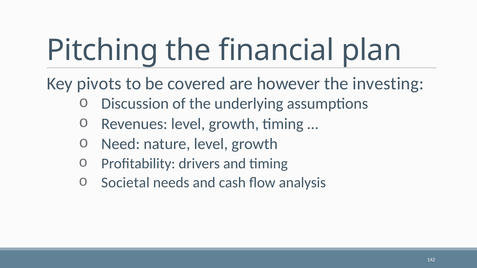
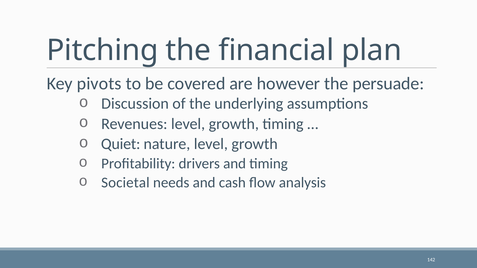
investing: investing -> persuade (388, 84)
Need: Need -> Quiet (121, 144)
